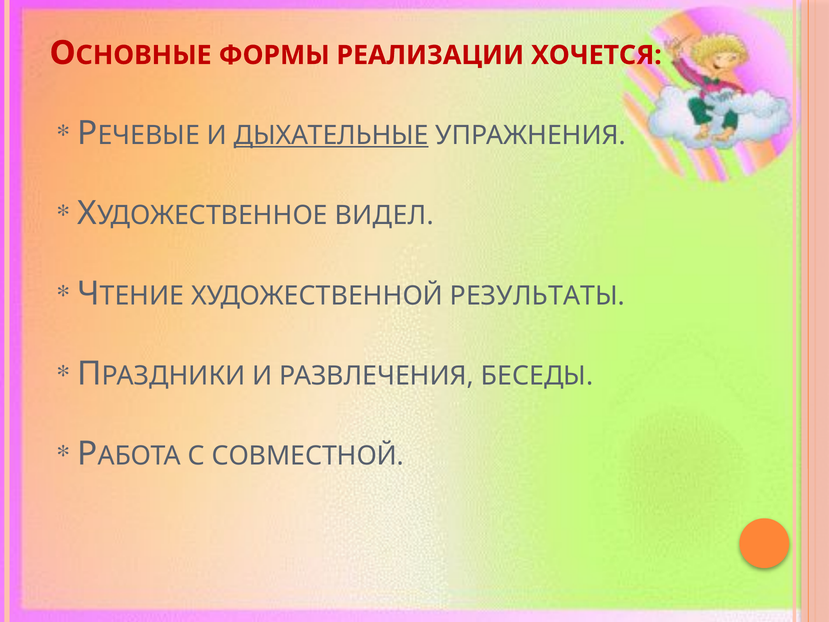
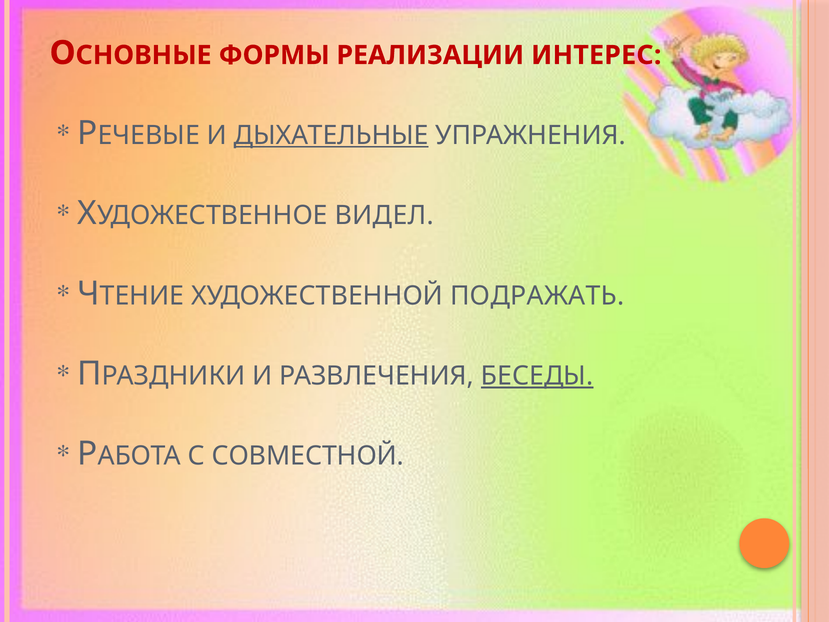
ХОЧЕТСЯ: ХОЧЕТСЯ -> ИНТЕРЕС (596, 55)
РЕЗУЛЬТАТЫ: РЕЗУЛЬТАТЫ -> ПОДРАЖАТЬ (537, 296)
БЕСЕДЫ underline: none -> present (537, 376)
